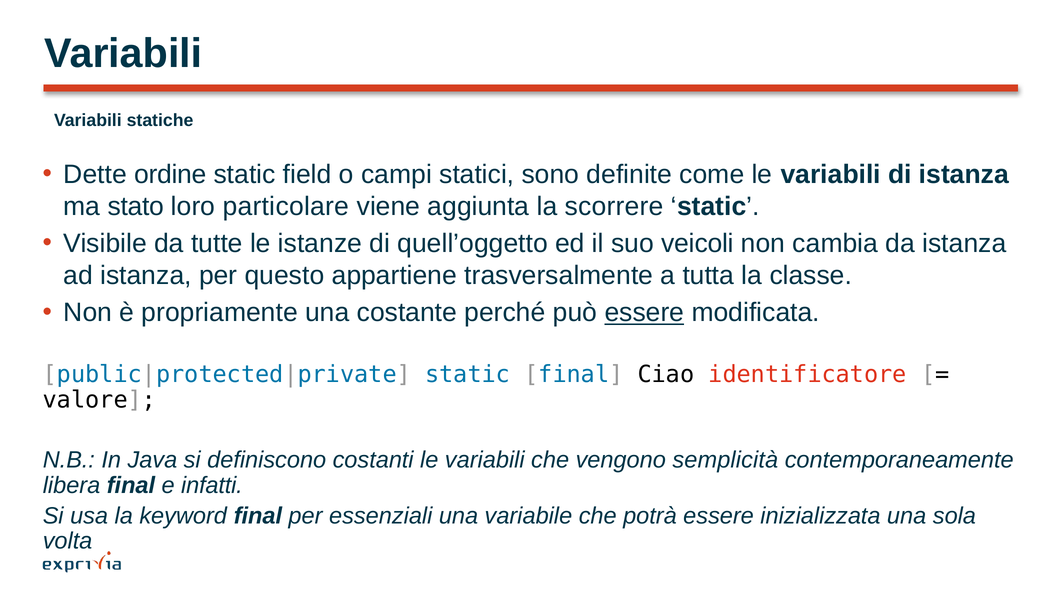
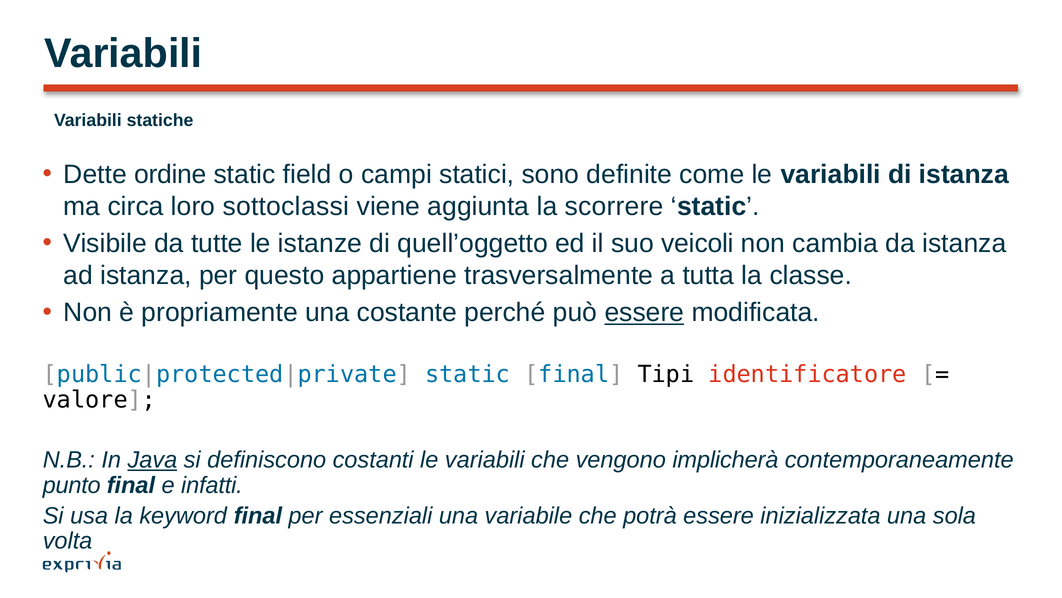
stato: stato -> circa (136, 206)
particolare: particolare -> sottoclassi (286, 206)
Ciao: Ciao -> Tipi (666, 374)
Java underline: none -> present (152, 460)
semplicità: semplicità -> implicherà (725, 460)
libera: libera -> punto (72, 485)
